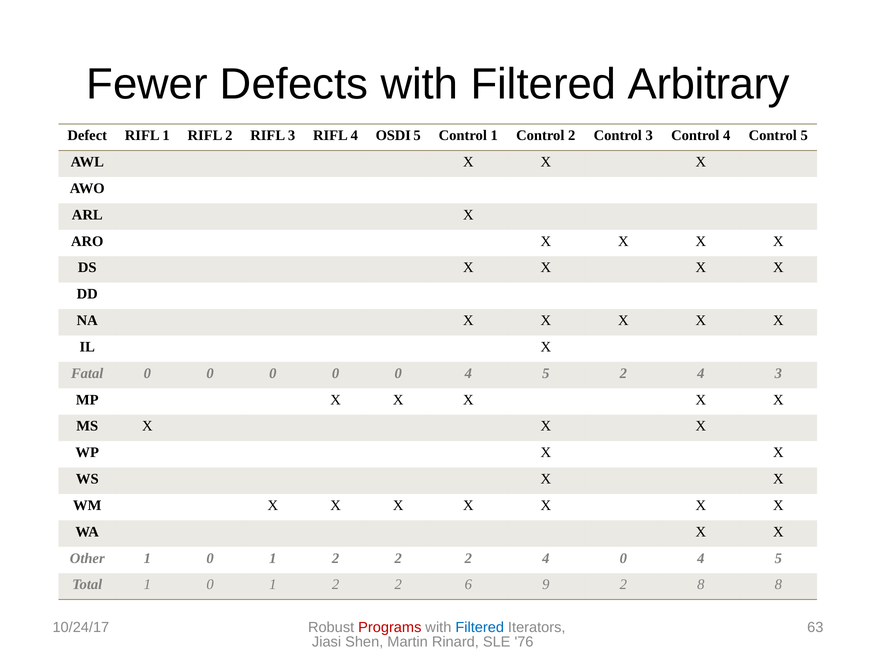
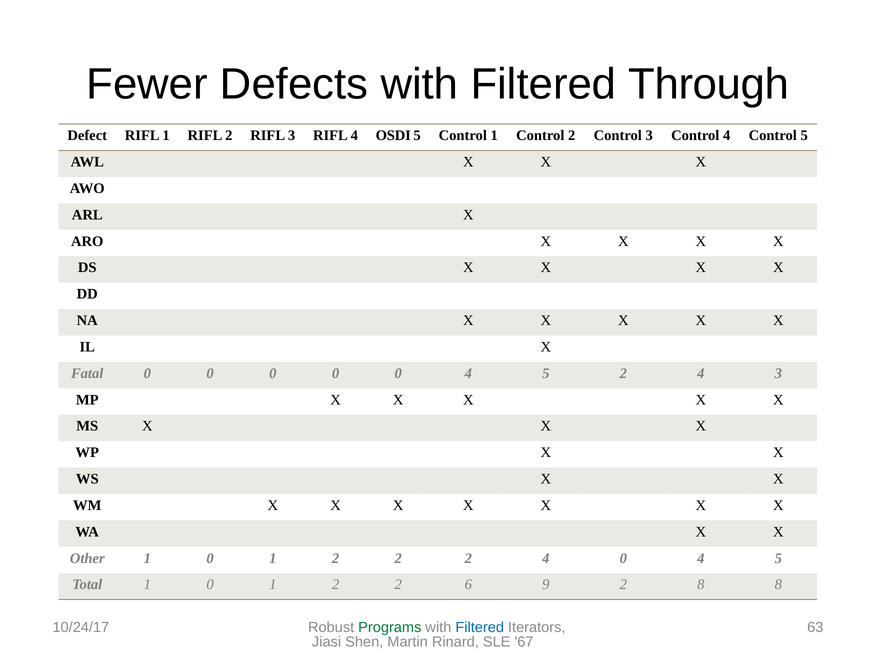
Arbitrary: Arbitrary -> Through (709, 84)
Programs colour: red -> green (390, 627)
76: 76 -> 67 (524, 642)
